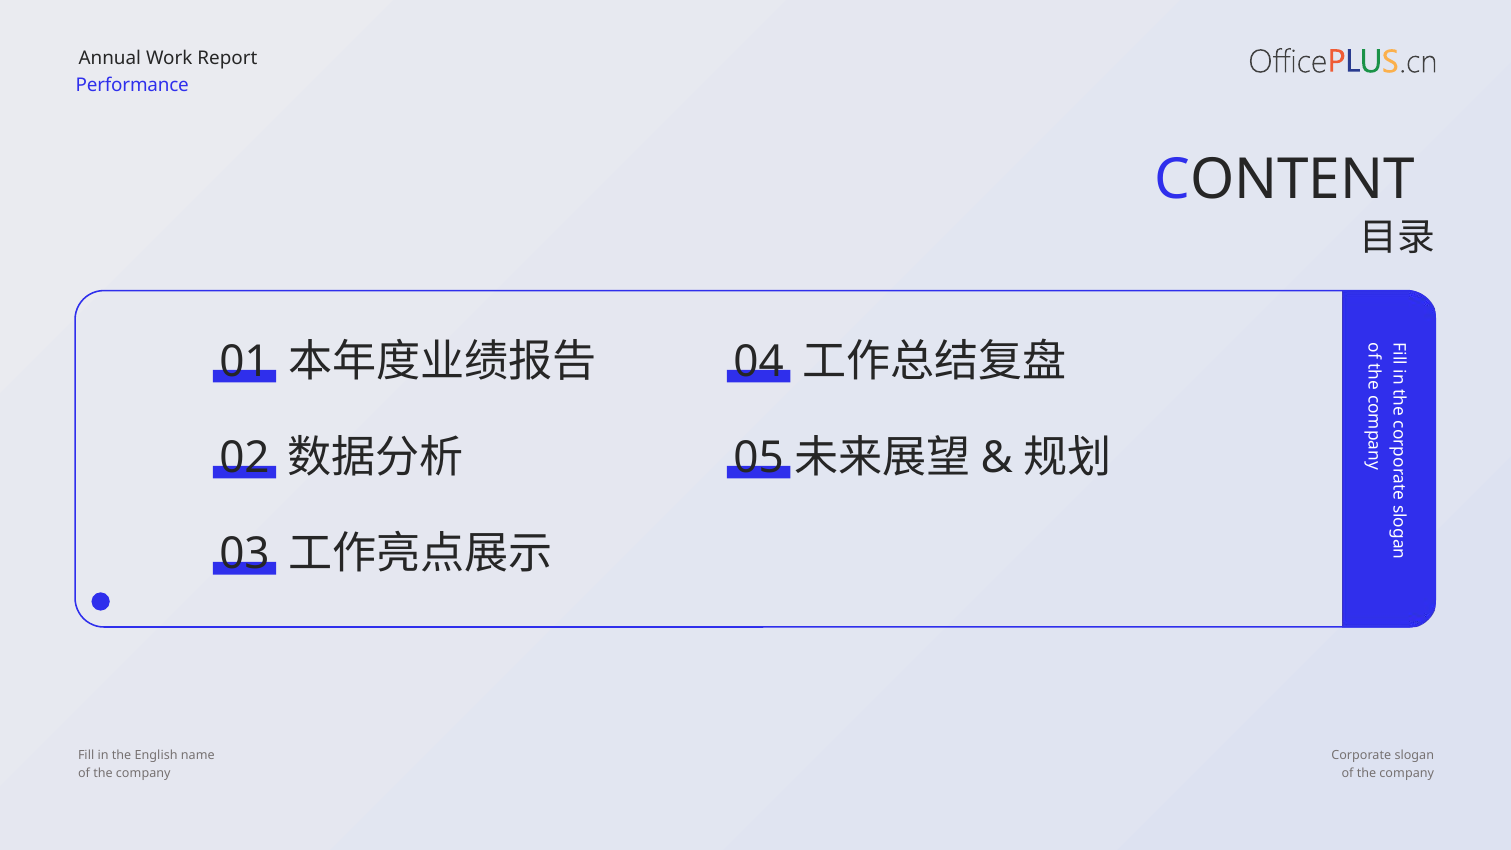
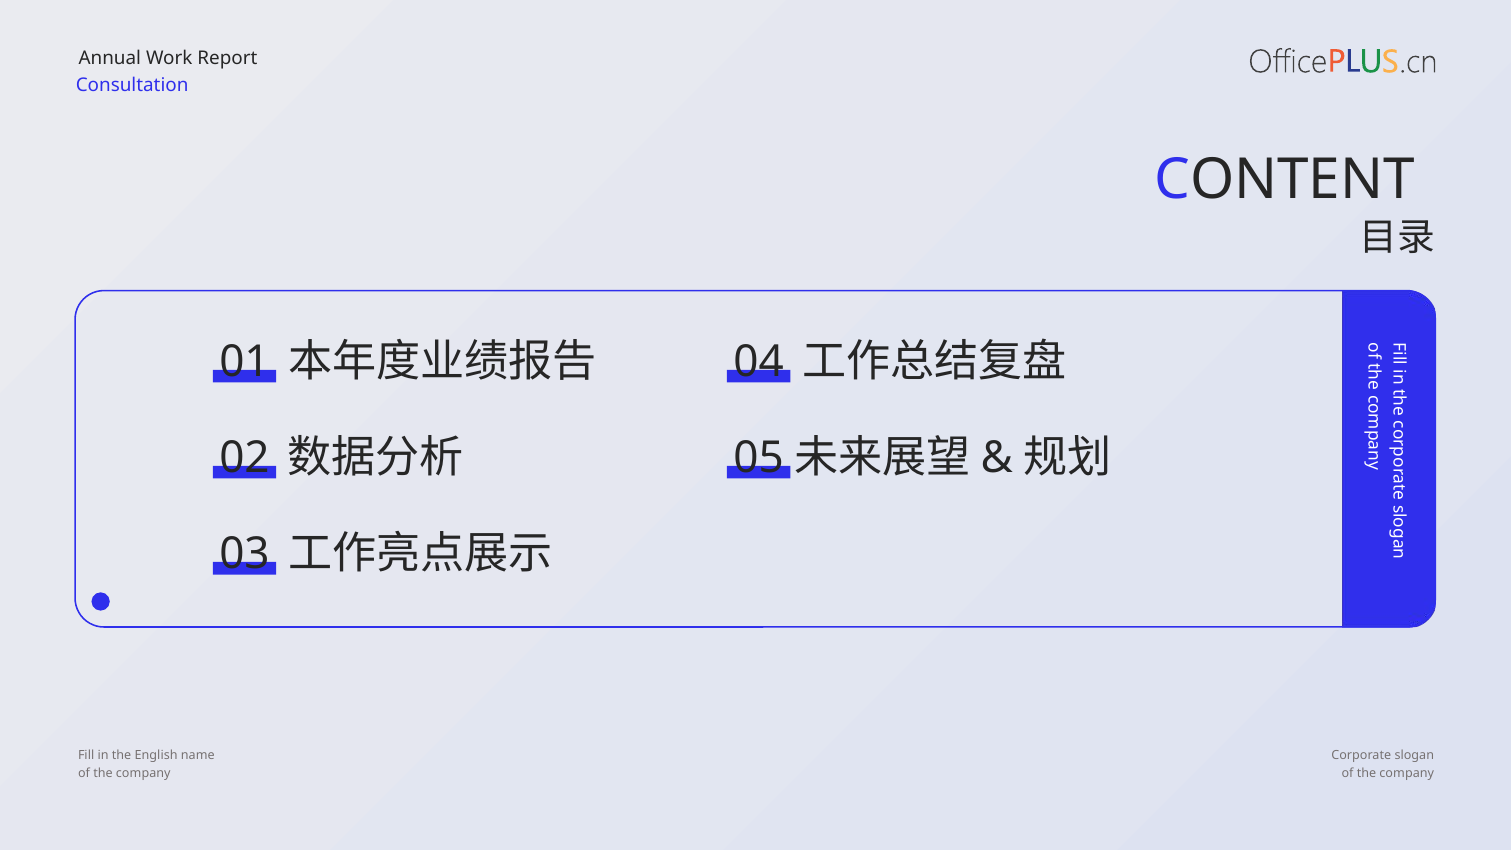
Performance: Performance -> Consultation (132, 85)
